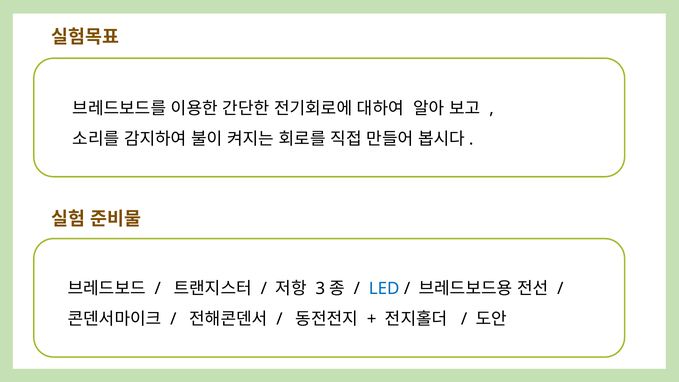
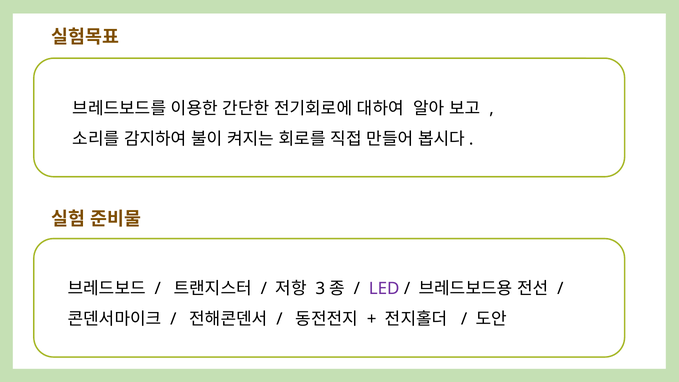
LED colour: blue -> purple (384, 289)
